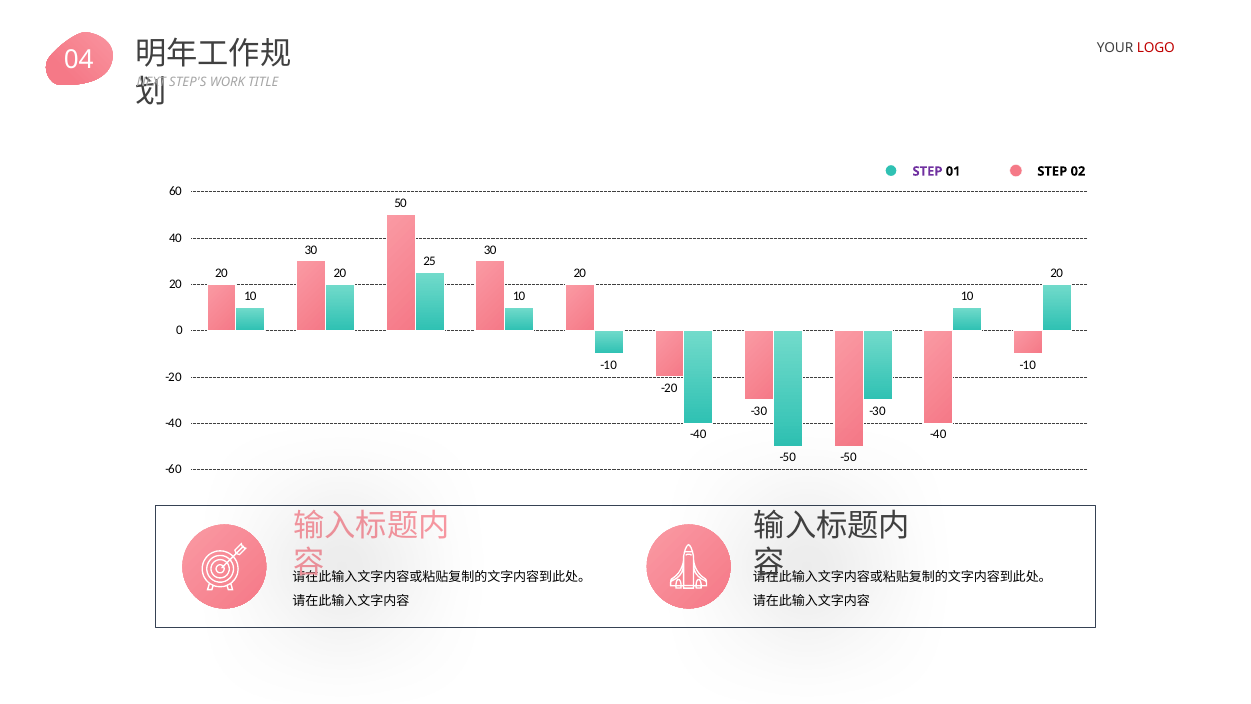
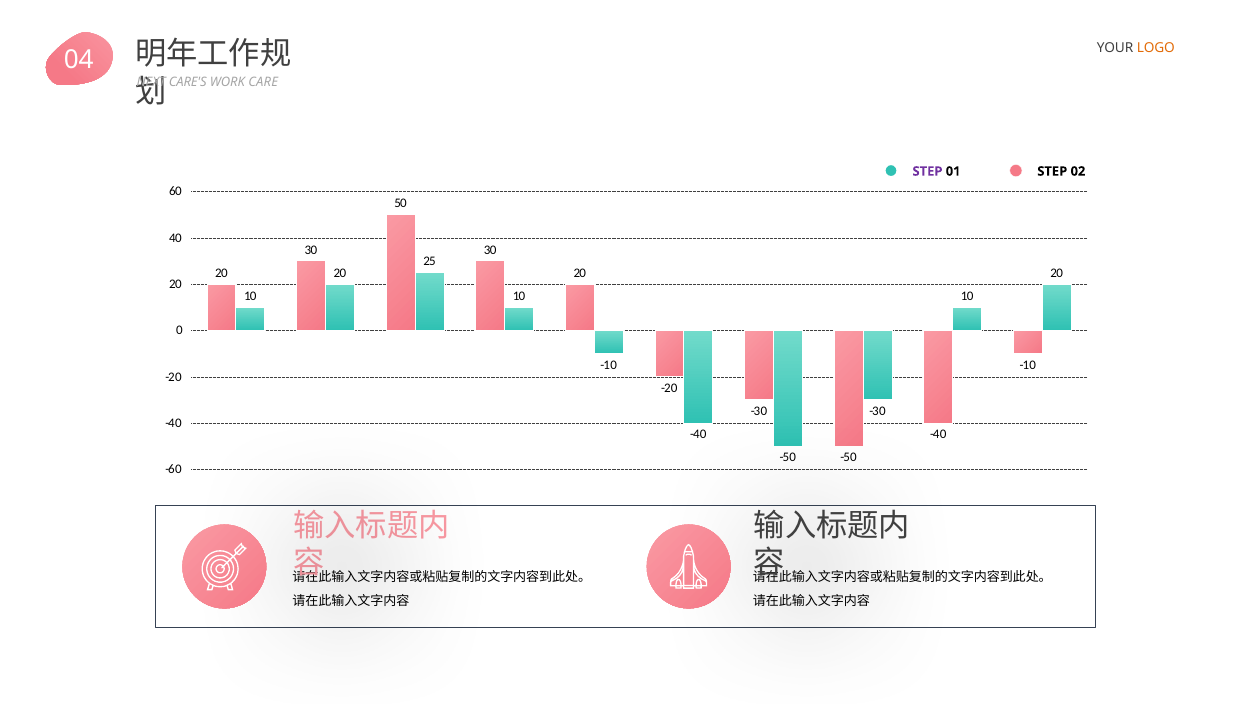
LOGO colour: red -> orange (1156, 48)
STEP'S: STEP'S -> CARE'S (188, 82)
TITLE: TITLE -> CARE (263, 82)
